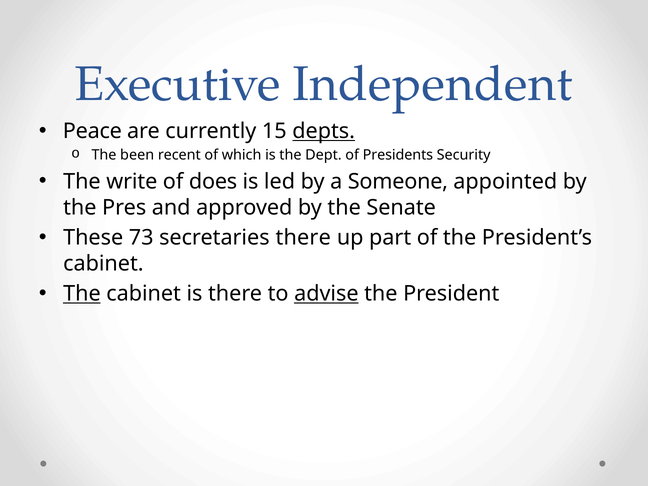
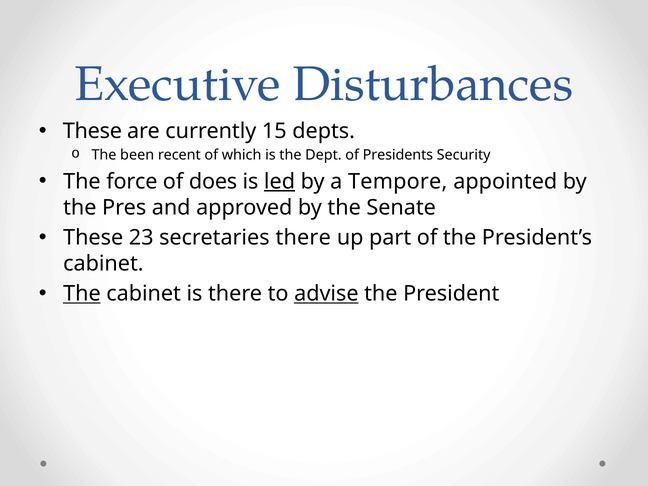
Independent: Independent -> Disturbances (433, 84)
Peace: Peace -> These (92, 131)
depts underline: present -> none (324, 131)
write: write -> force (132, 182)
led underline: none -> present (280, 182)
Someone: Someone -> Tempore (398, 182)
73: 73 -> 23 (141, 238)
